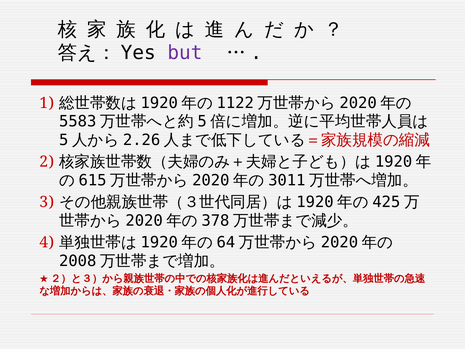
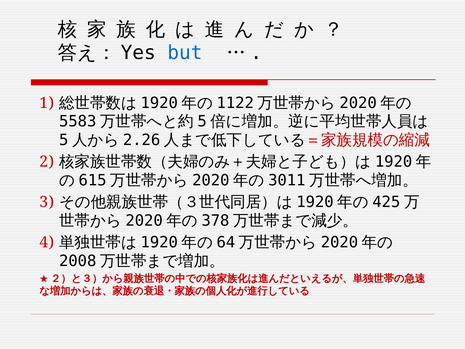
but colour: purple -> blue (185, 53)
